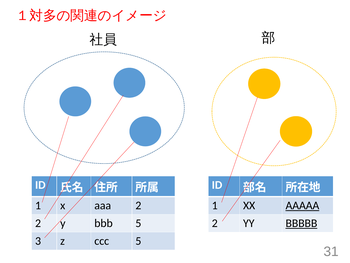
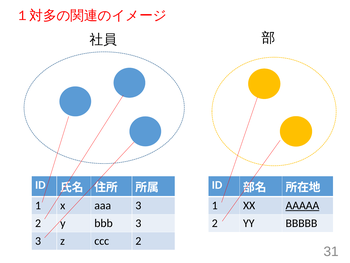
aaa 2: 2 -> 3 (138, 205)
bbb 5: 5 -> 3 (138, 223)
BBBBB underline: present -> none (301, 223)
ccc 5: 5 -> 2 (138, 241)
